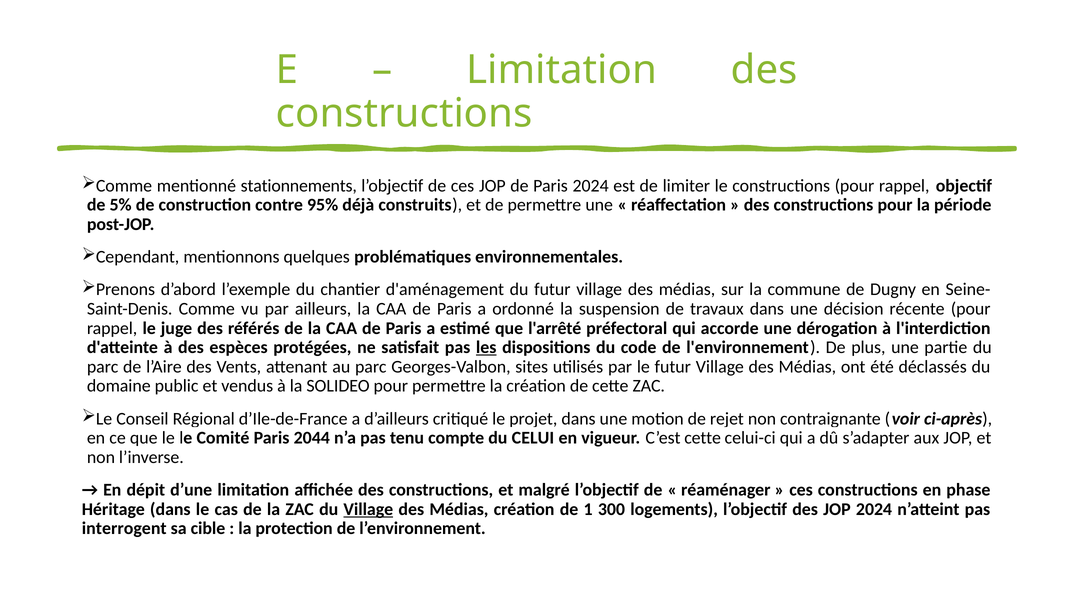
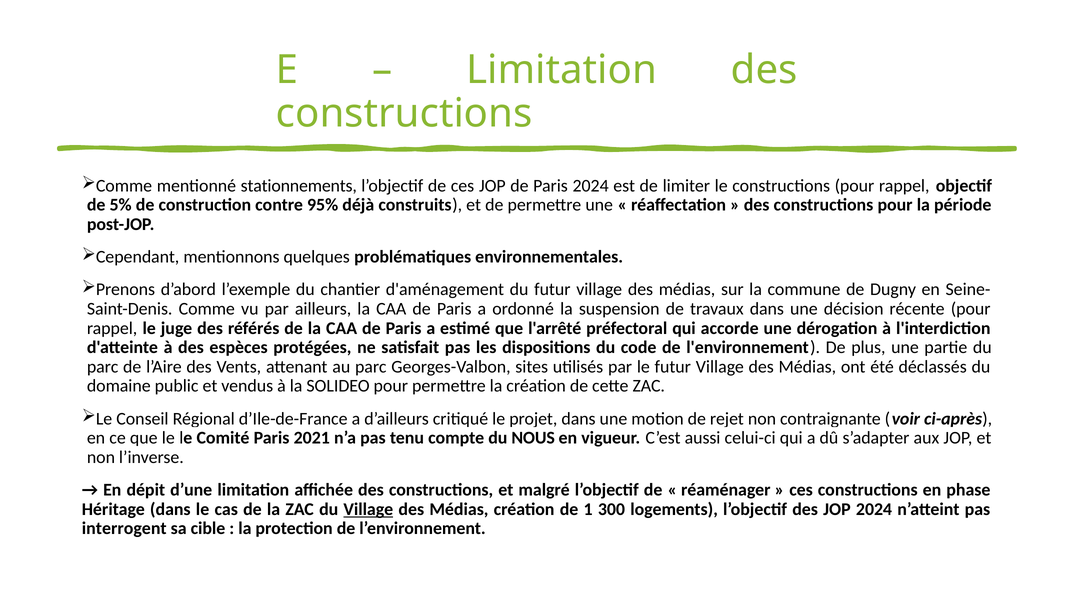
les underline: present -> none (486, 347)
2044: 2044 -> 2021 (312, 438)
CELUI: CELUI -> NOUS (533, 438)
C’est cette: cette -> aussi (703, 438)
